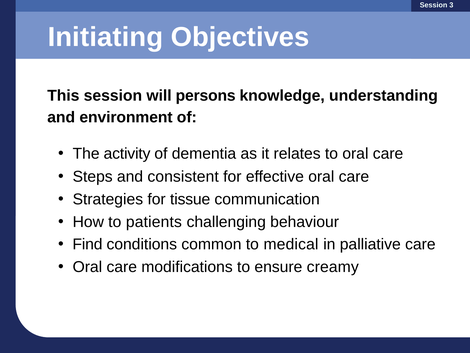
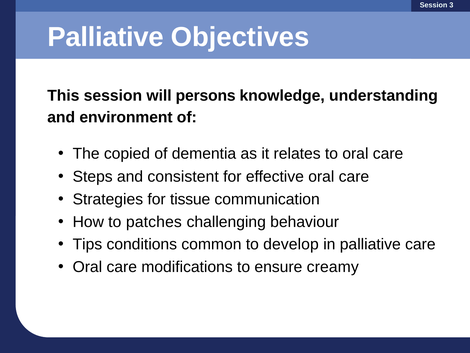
Initiating: Initiating -> Palliative (106, 37)
activity: activity -> copied (127, 153)
patients: patients -> patches (154, 222)
Find: Find -> Tips (87, 244)
medical: medical -> develop (291, 244)
